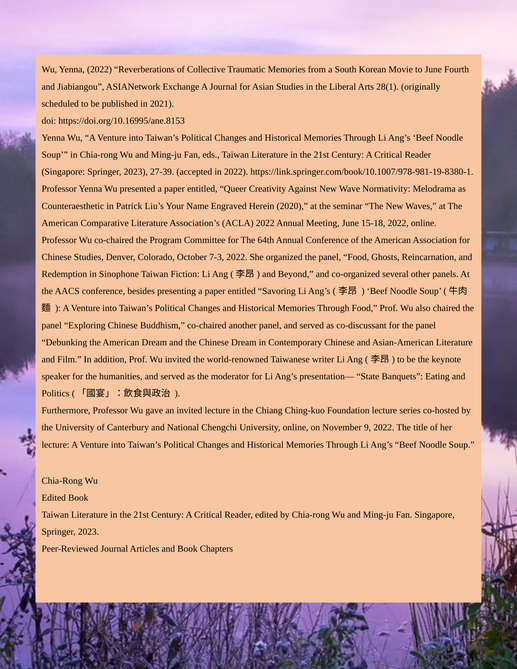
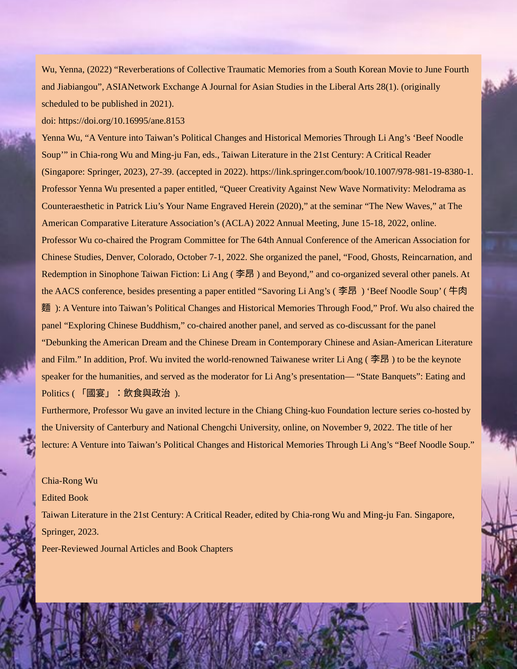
7-3: 7-3 -> 7-1 (217, 257)
